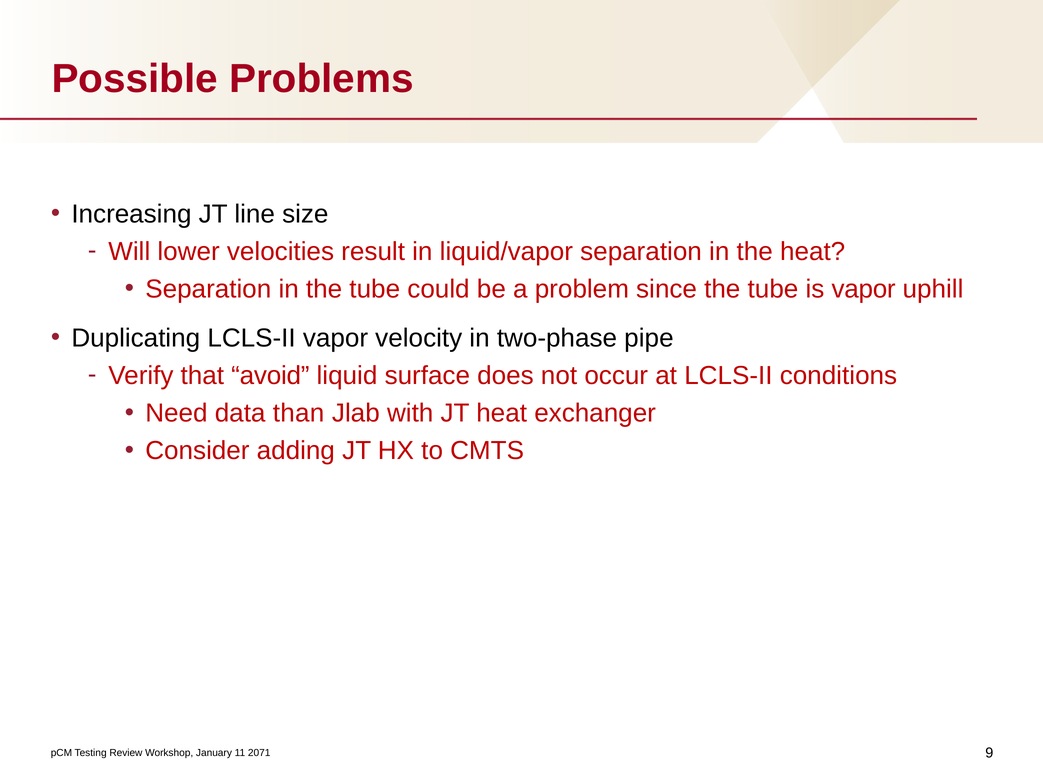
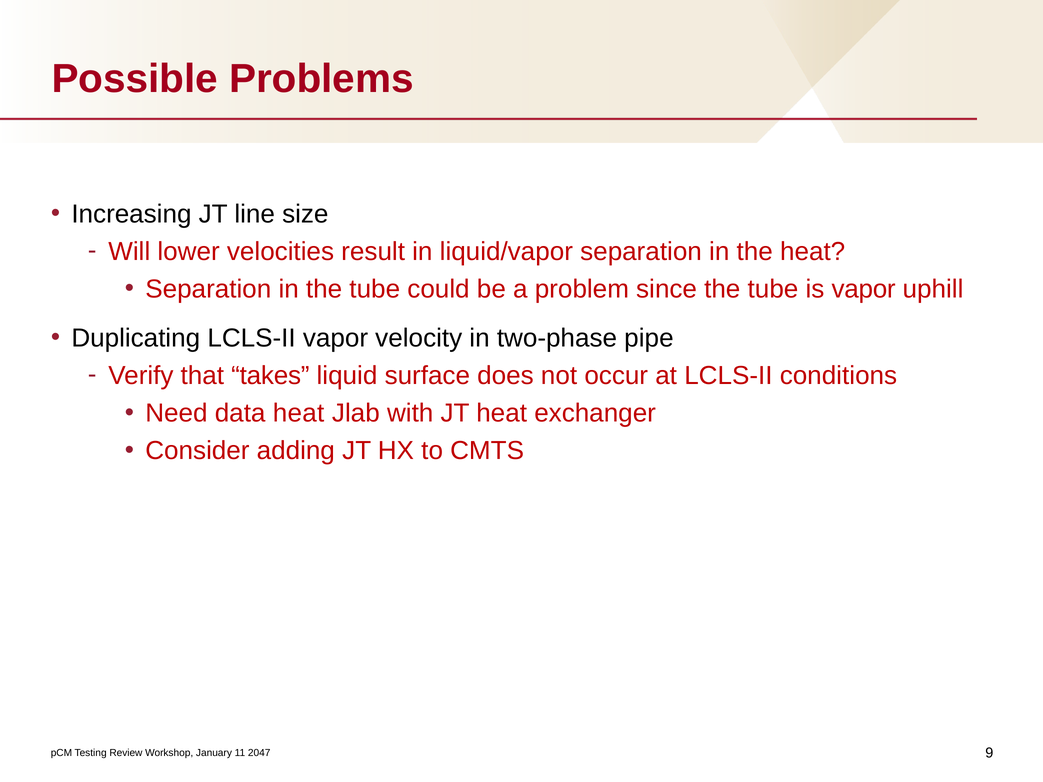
avoid: avoid -> takes (270, 376)
data than: than -> heat (299, 413)
2071: 2071 -> 2047 (259, 753)
